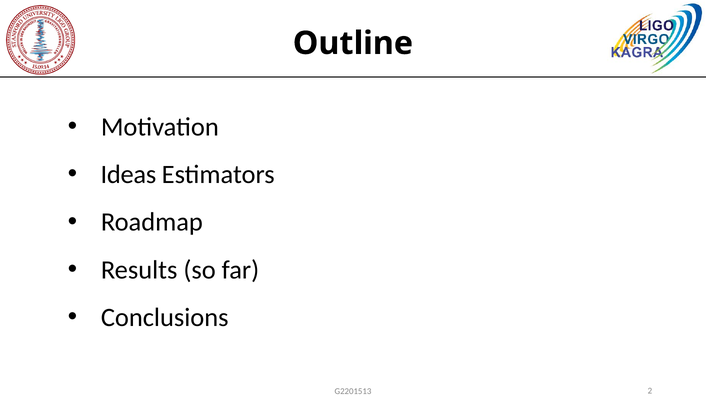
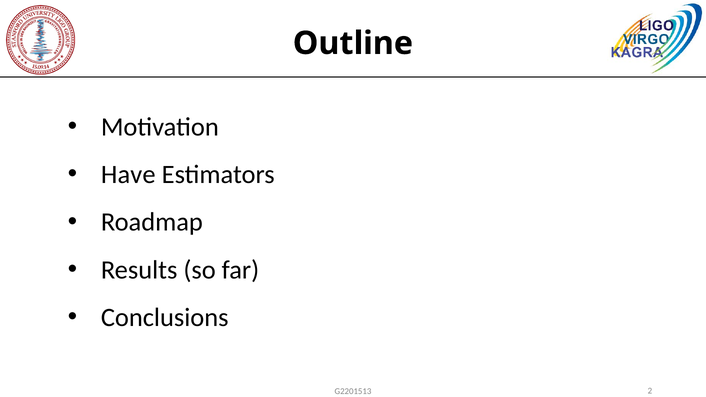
Ideas: Ideas -> Have (128, 175)
